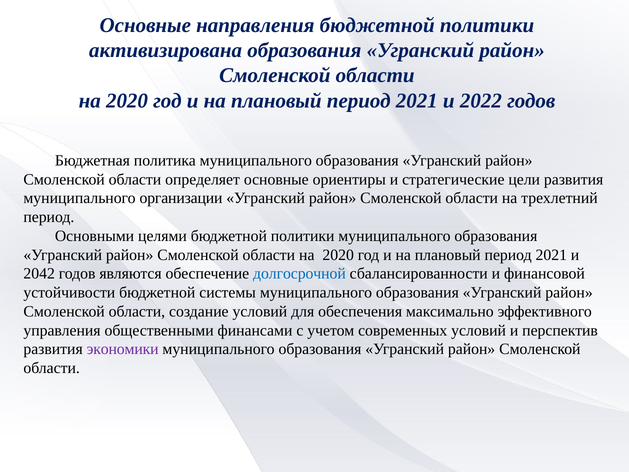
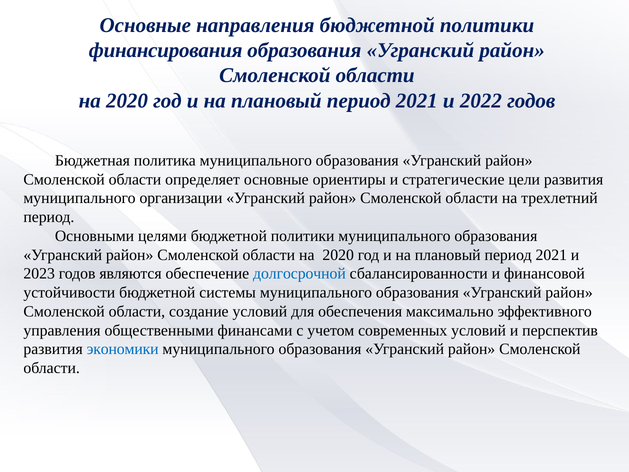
активизирована: активизирована -> финансирования (166, 50)
2042: 2042 -> 2023 (39, 274)
экономики colour: purple -> blue (123, 349)
